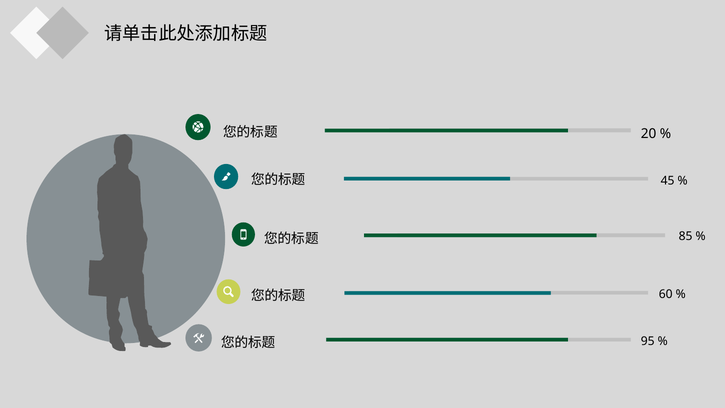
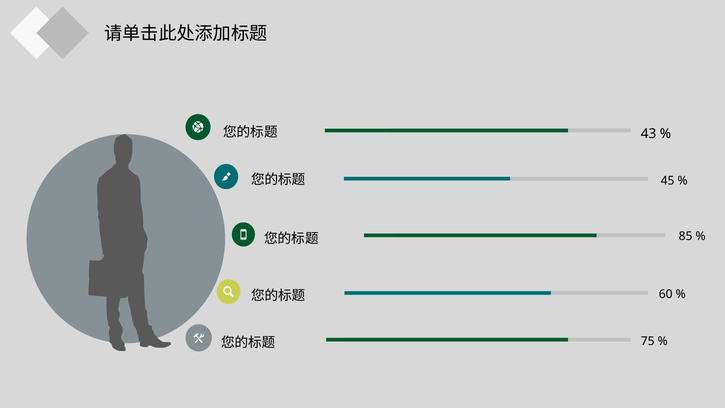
20: 20 -> 43 (649, 134)
95: 95 -> 75 (648, 341)
